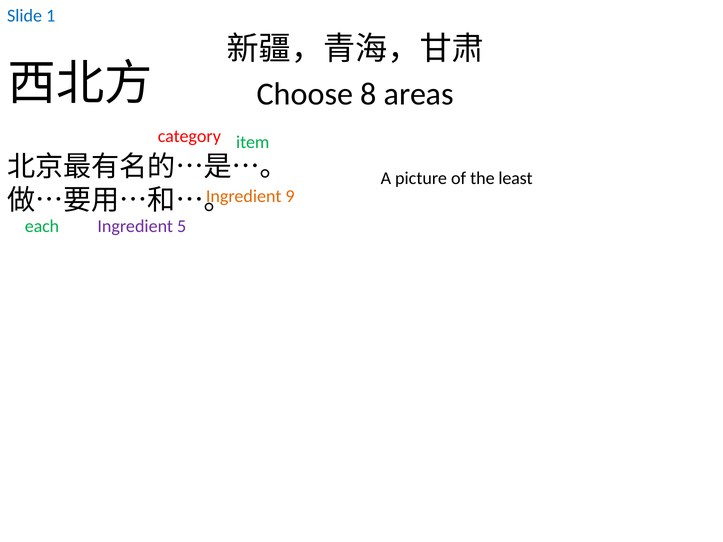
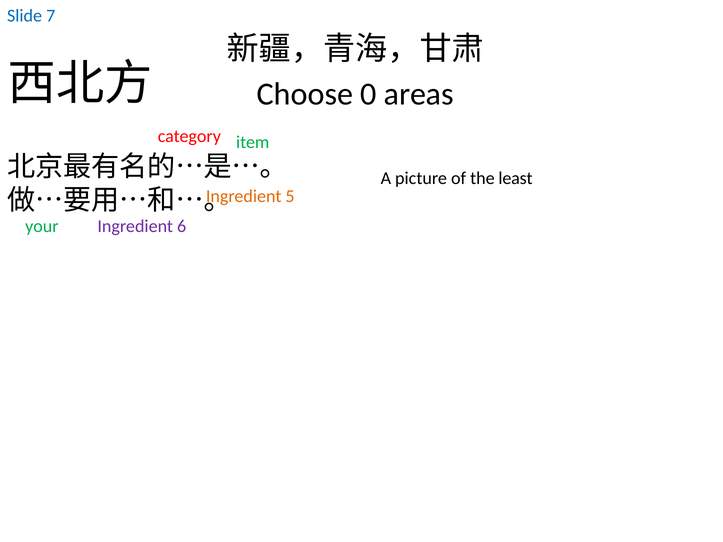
1: 1 -> 7 (51, 16)
8: 8 -> 0 (368, 94)
9: 9 -> 5 (290, 196)
each: each -> your (42, 227)
5: 5 -> 6 (182, 227)
